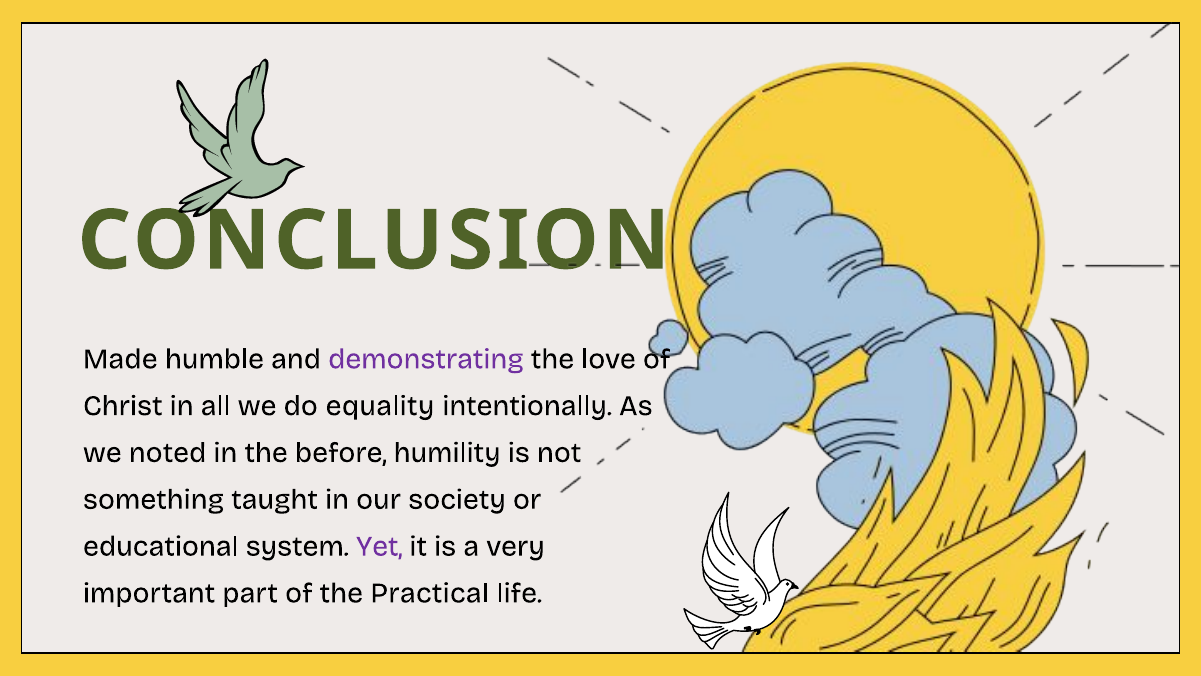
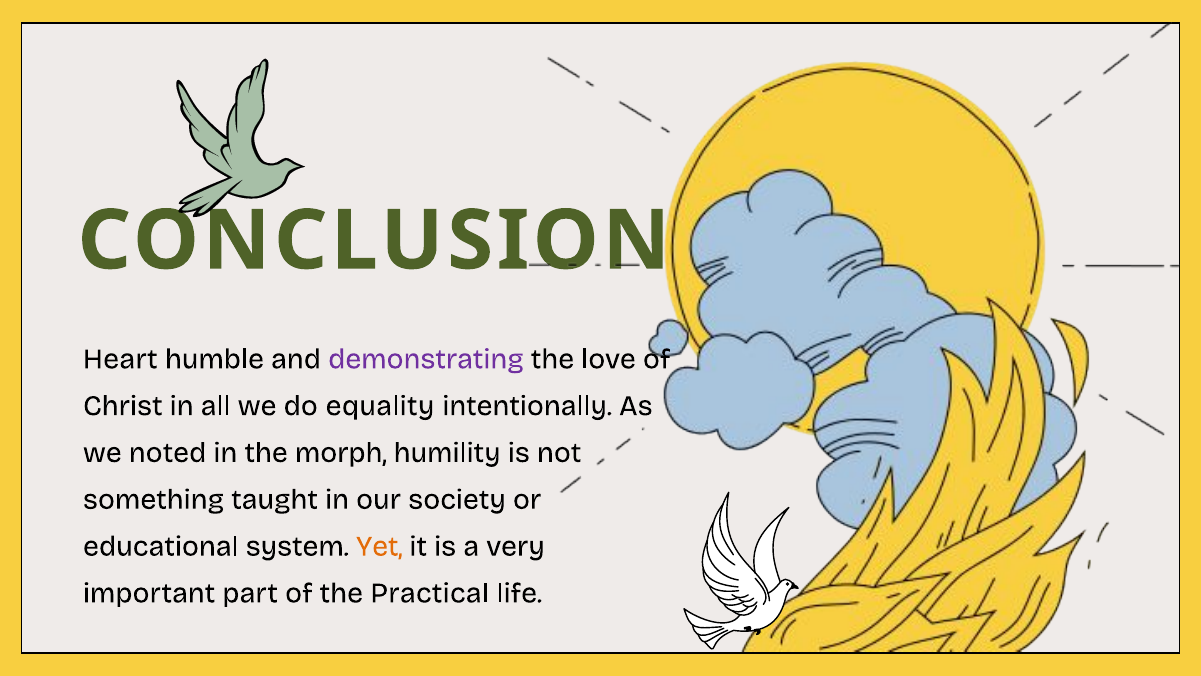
Made: Made -> Heart (120, 359)
before: before -> morph (341, 452)
Yet colour: purple -> orange (379, 546)
